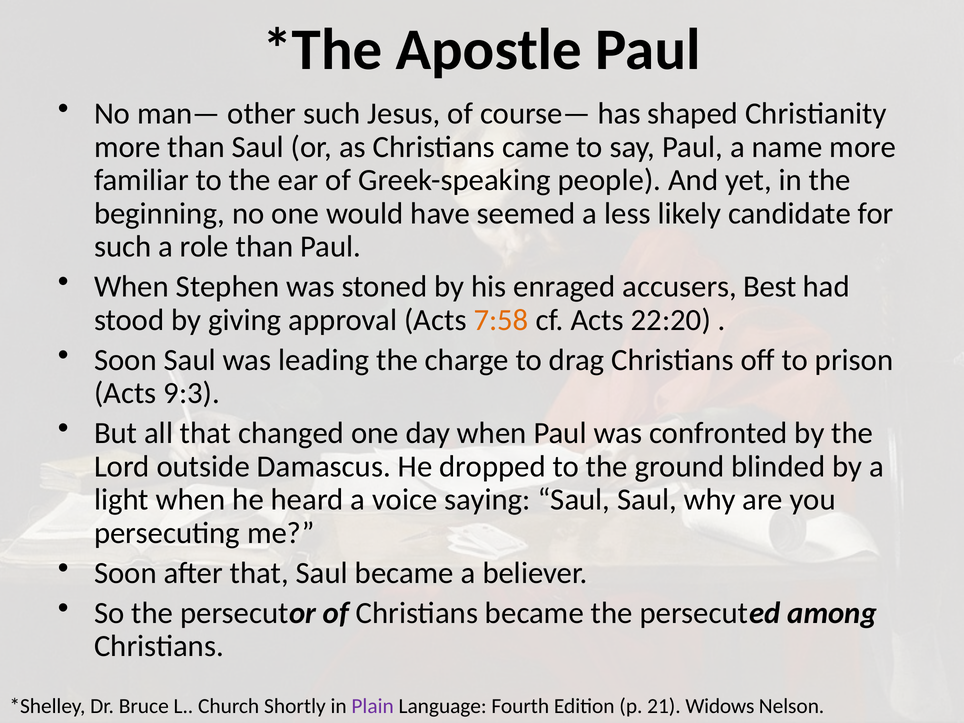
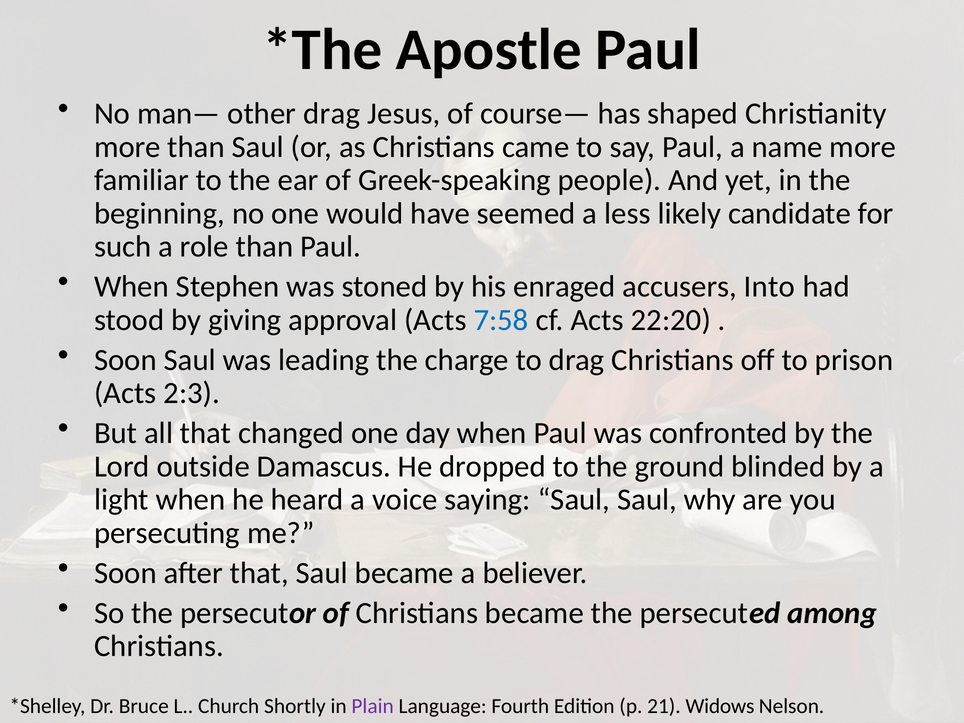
other such: such -> drag (332, 114)
Best: Best -> Into (770, 287)
7:58 colour: orange -> blue (501, 320)
9:3: 9:3 -> 2:3 (192, 393)
